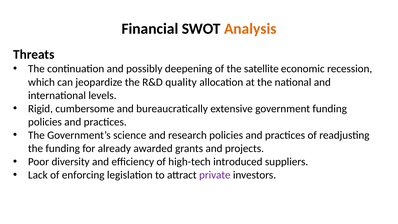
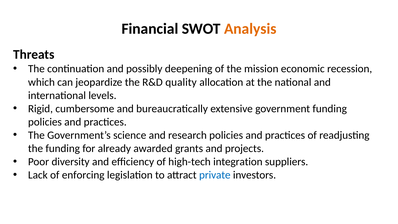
satellite: satellite -> mission (261, 69)
introduced: introduced -> integration (238, 162)
private colour: purple -> blue (215, 175)
